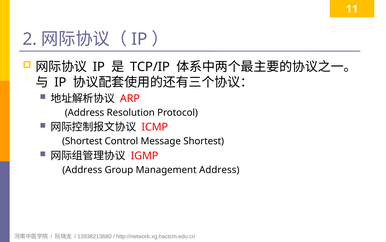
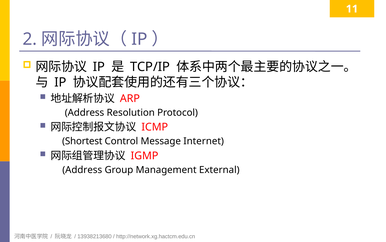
Message Shortest: Shortest -> Internet (204, 141)
Management Address: Address -> External (219, 169)
